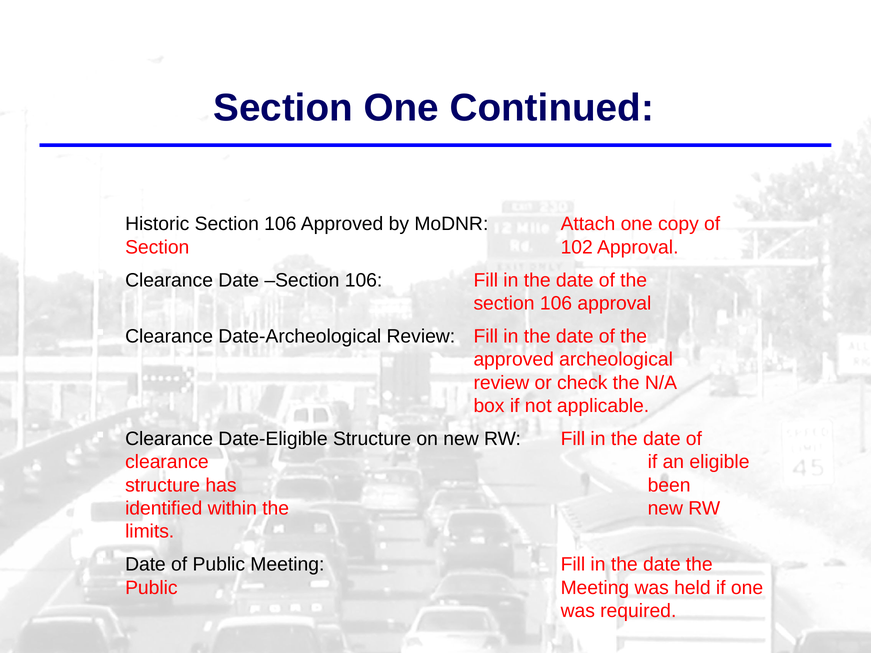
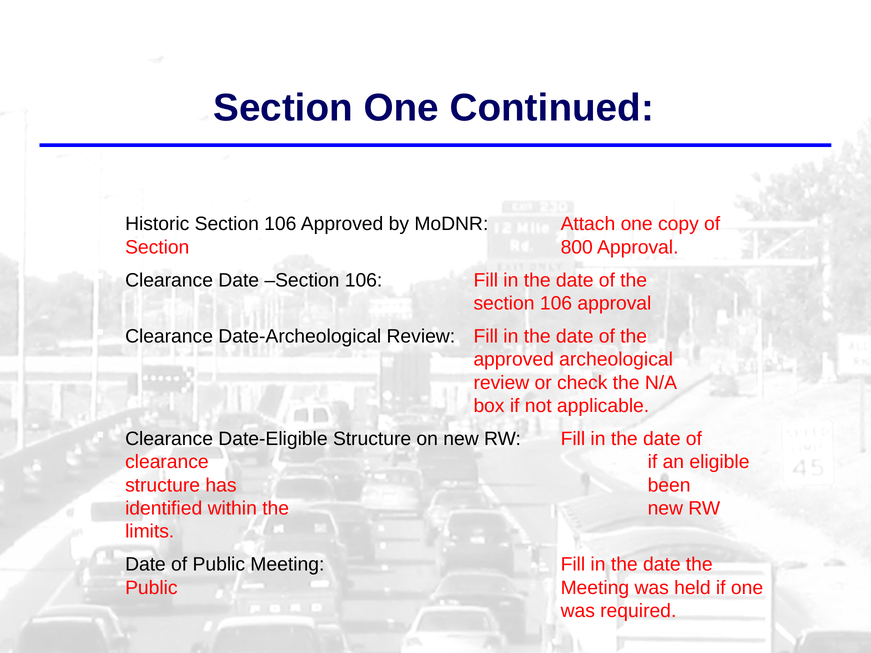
102: 102 -> 800 (577, 247)
